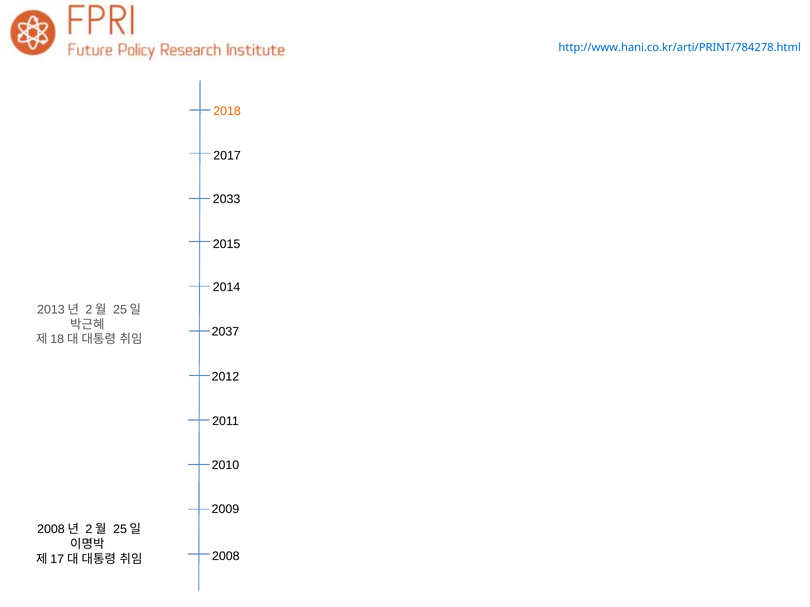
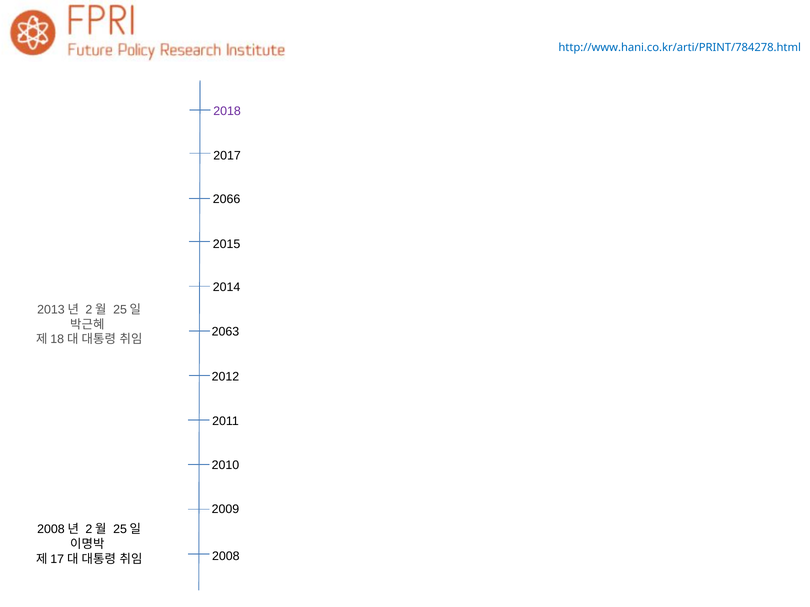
2018 colour: orange -> purple (227, 111)
2033: 2033 -> 2066 (227, 200)
2037: 2037 -> 2063 (225, 332)
